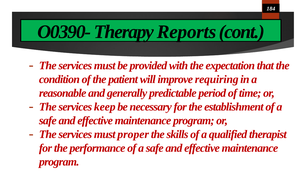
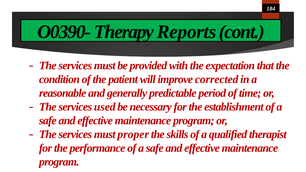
requiring: requiring -> corrected (217, 79)
keep: keep -> used (105, 107)
